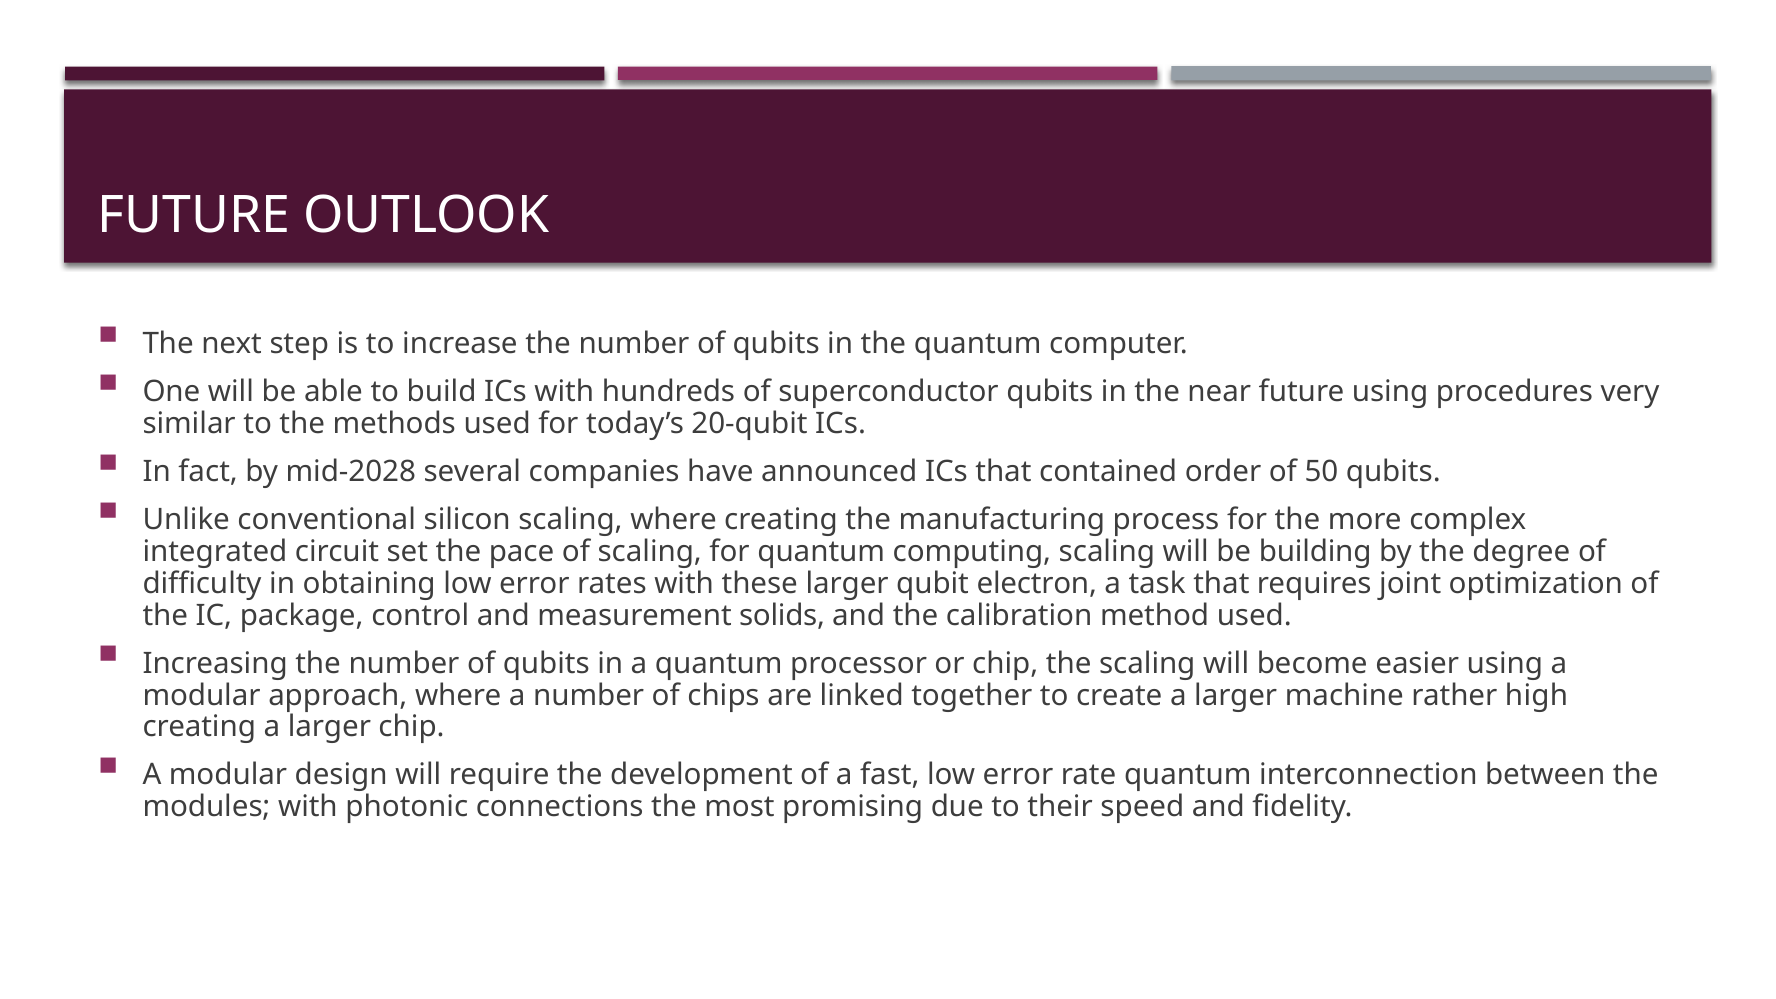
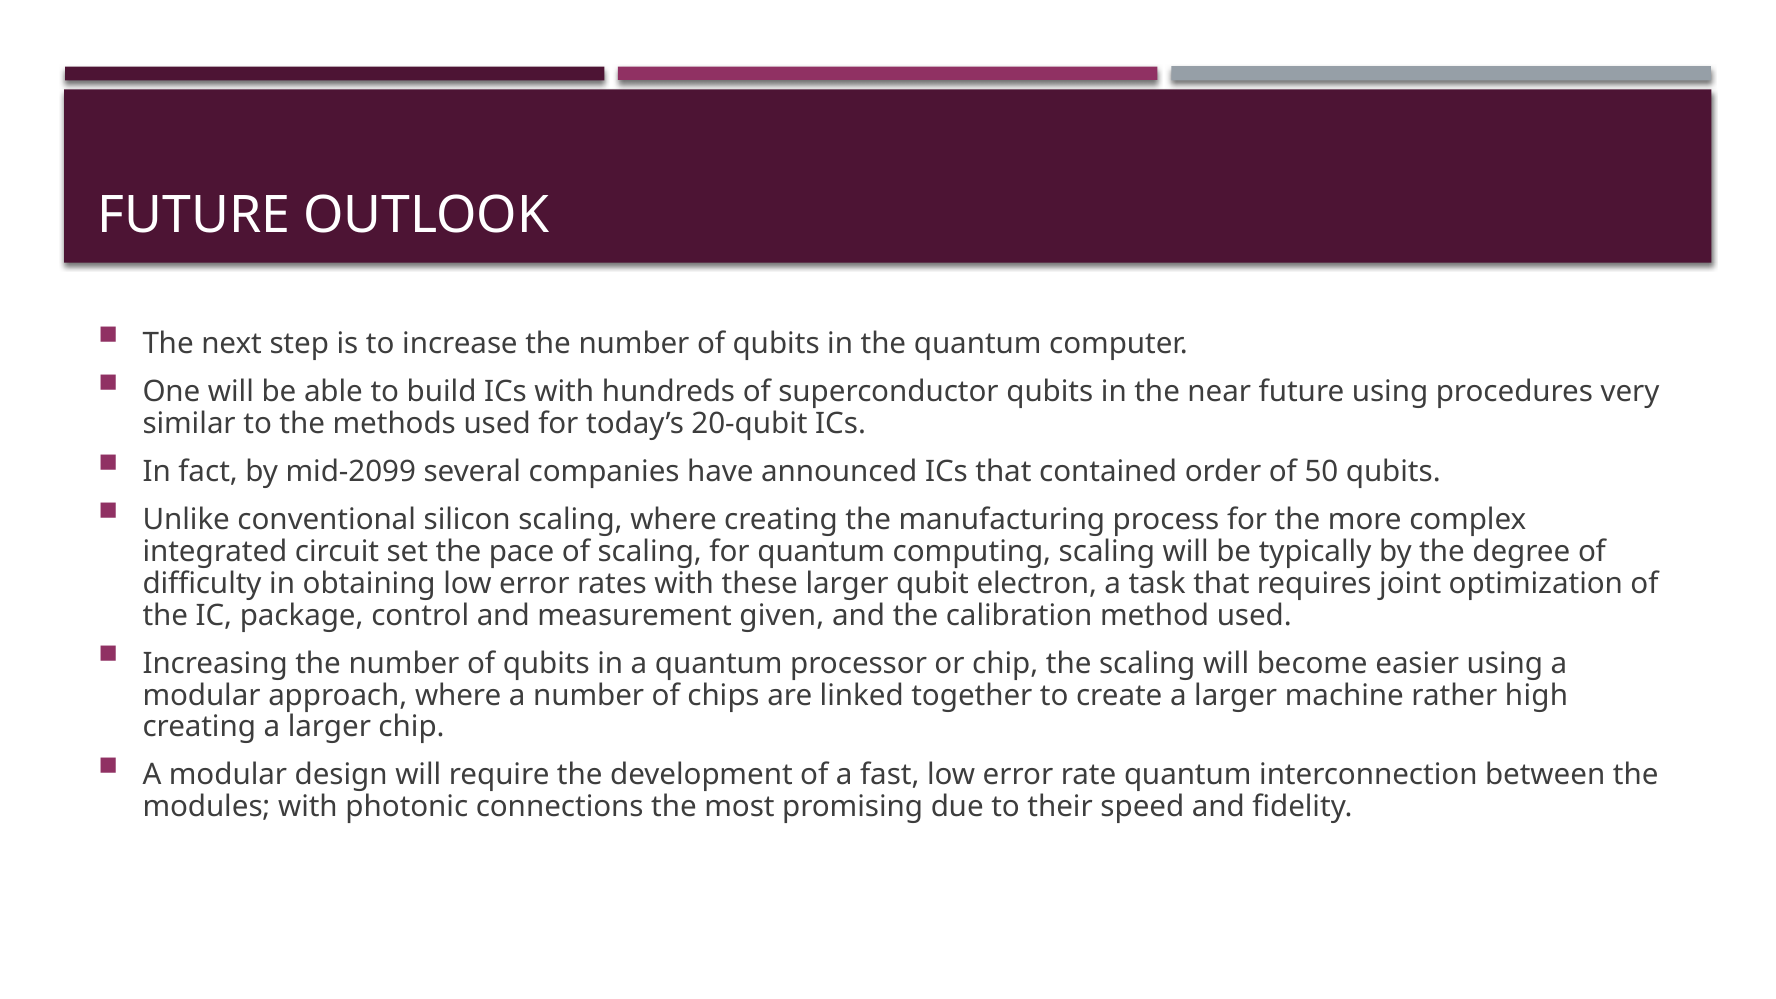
mid-2028: mid-2028 -> mid-2099 (351, 472)
building: building -> typically (1315, 552)
solids: solids -> given (782, 615)
